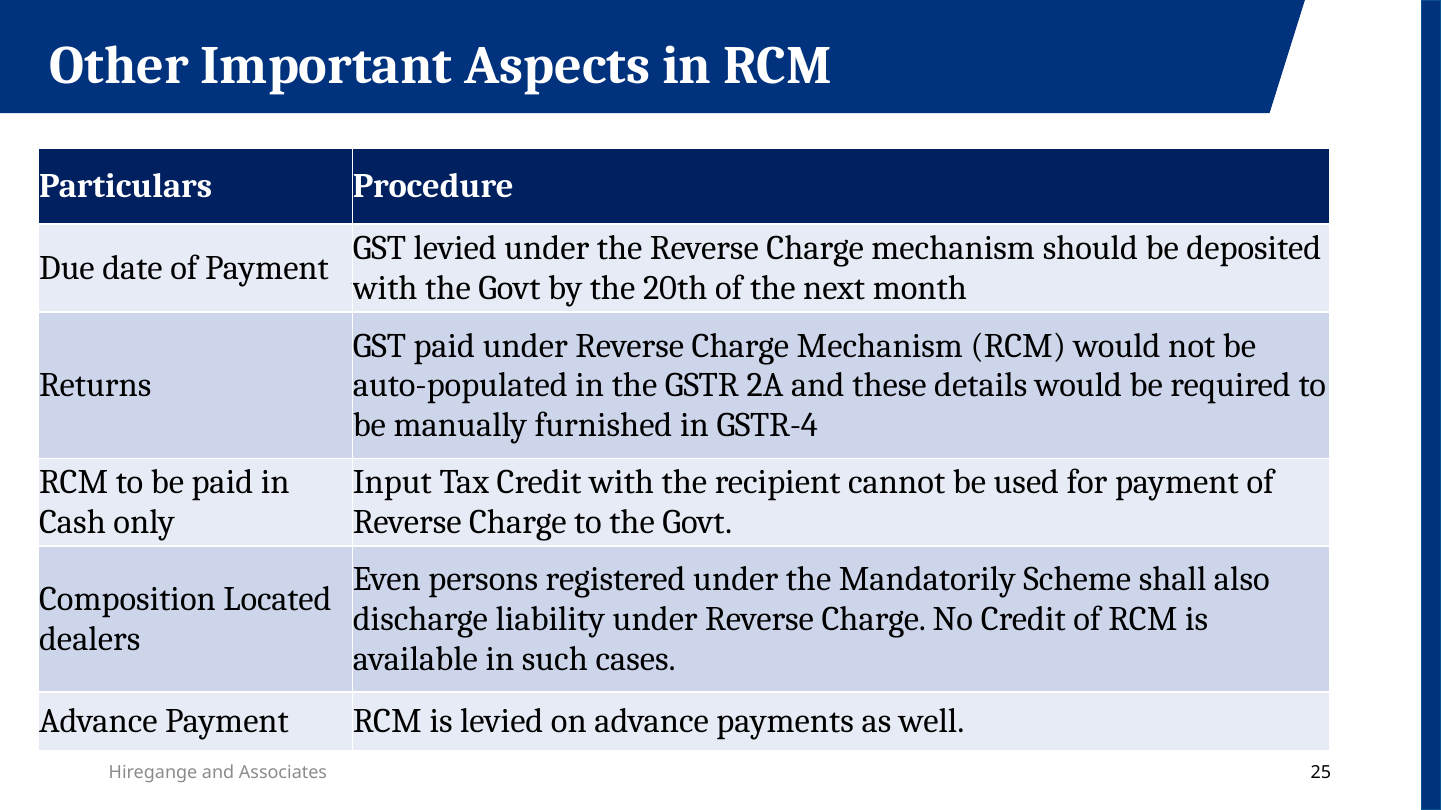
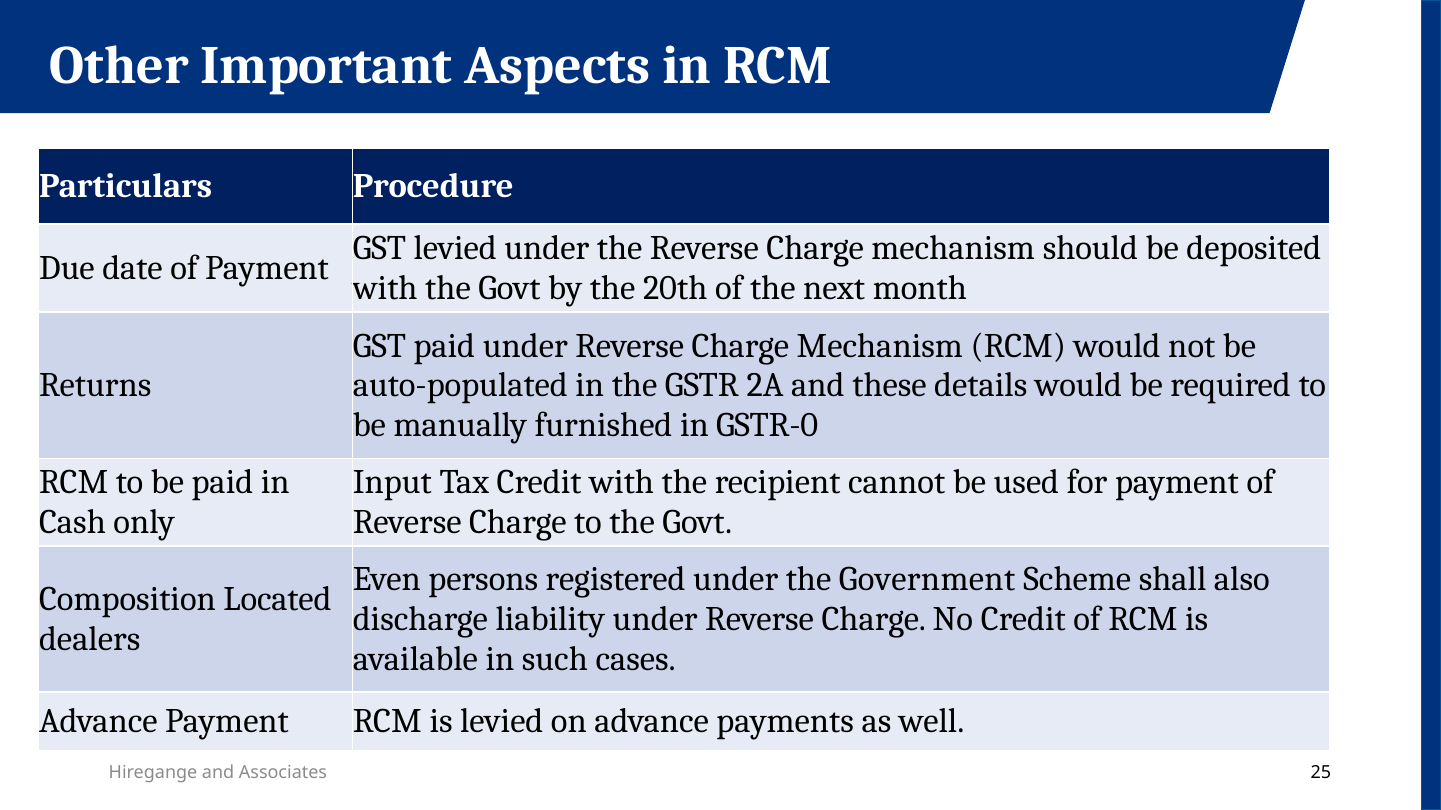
GSTR-4: GSTR-4 -> GSTR-0 (767, 426)
Mandatorily: Mandatorily -> Government (927, 580)
